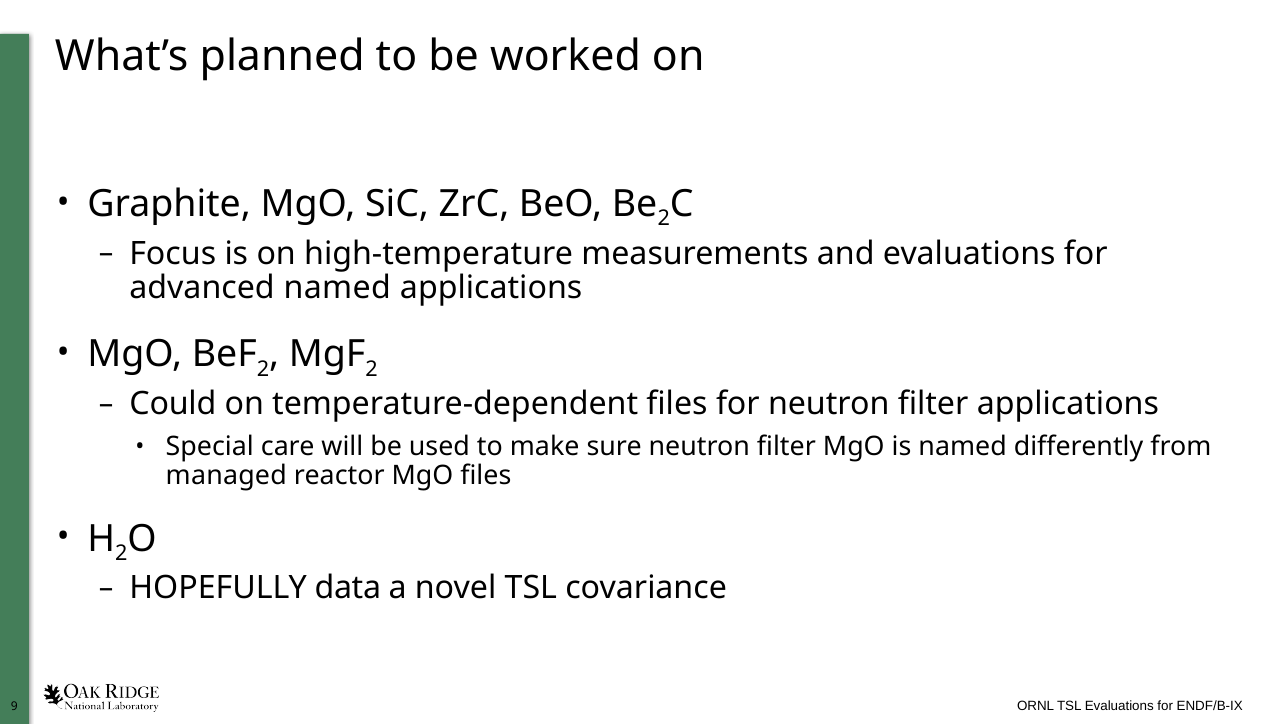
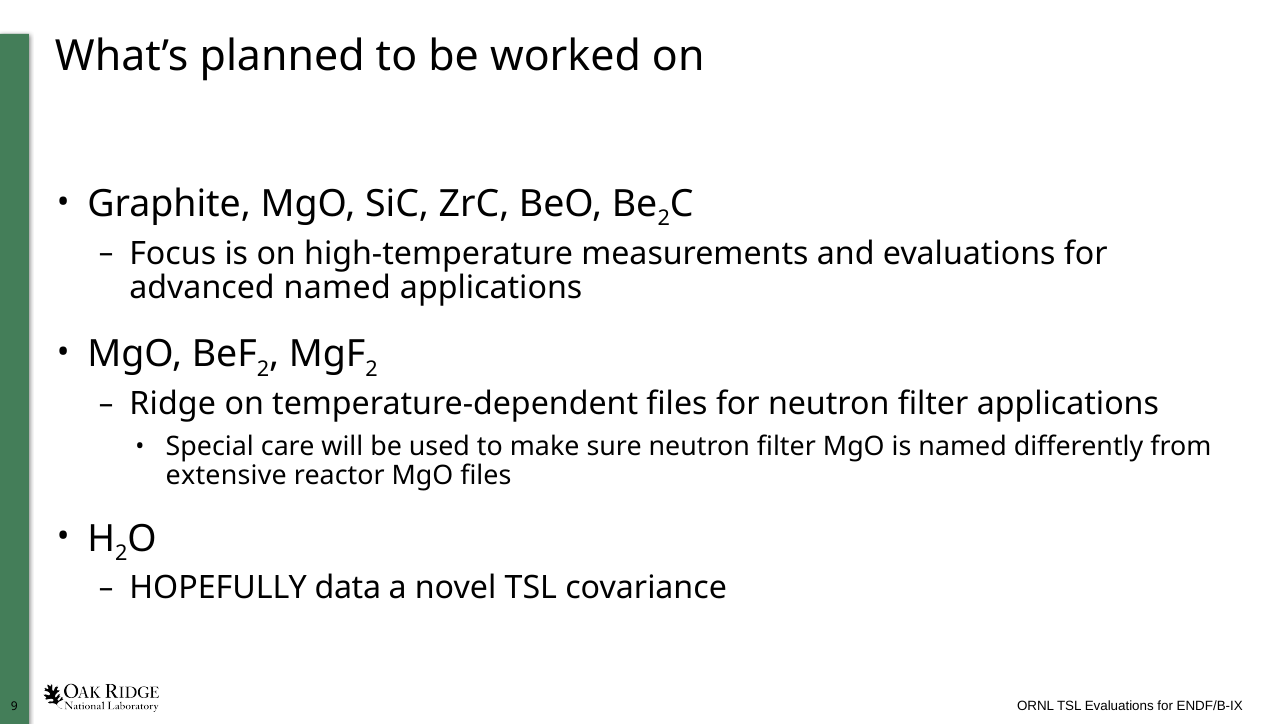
Could: Could -> Ridge (173, 404)
managed: managed -> extensive (226, 475)
